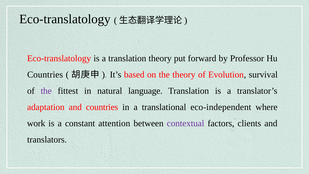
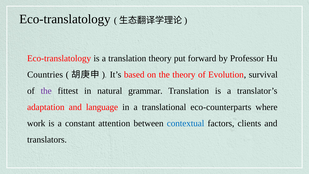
language: language -> grammar (145, 91)
and countries: countries -> language (102, 107)
eco-independent: eco-independent -> eco-counterparts (221, 107)
contextual colour: purple -> blue (186, 123)
